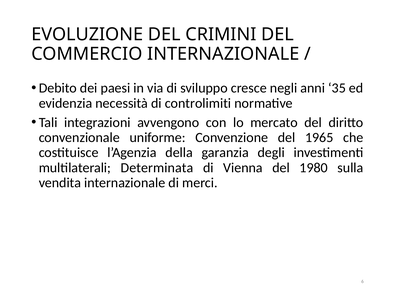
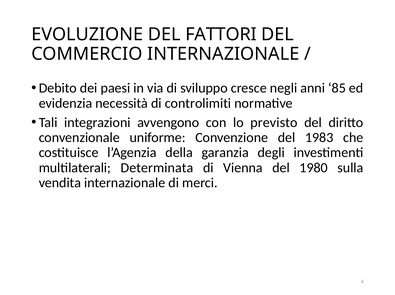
CRIMINI: CRIMINI -> FATTORI (221, 34)
35: 35 -> 85 (337, 88)
mercato: mercato -> previsto (274, 122)
1965: 1965 -> 1983 (319, 138)
